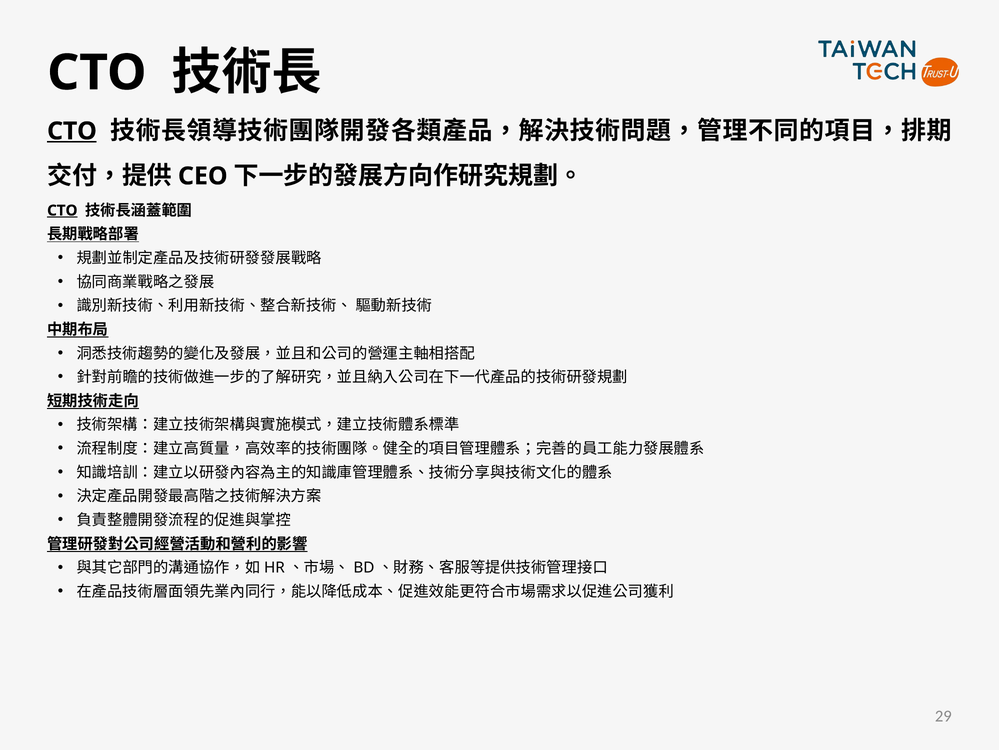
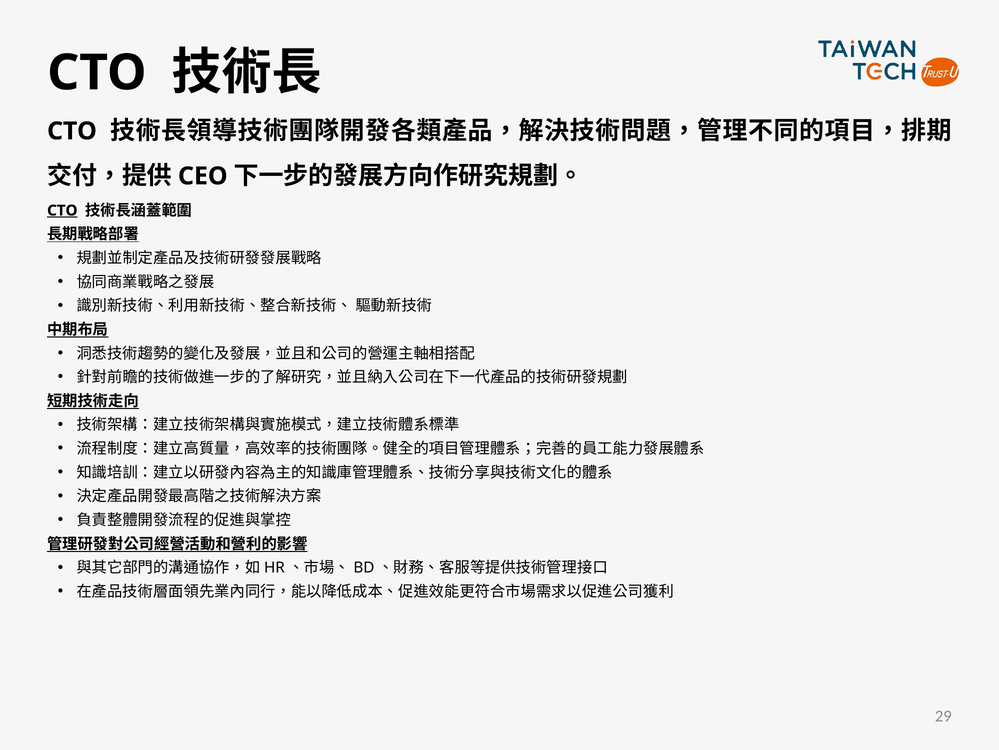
CTO underline: present -> none (72, 131)
